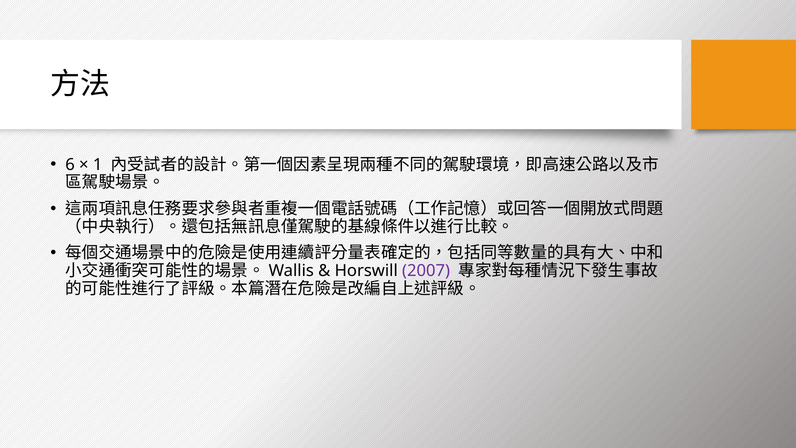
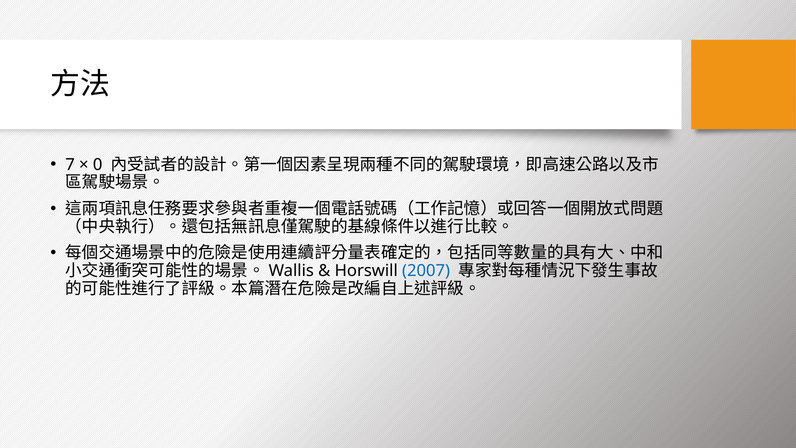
6: 6 -> 7 (70, 164)
1: 1 -> 0 (98, 164)
2007 colour: purple -> blue (426, 271)
